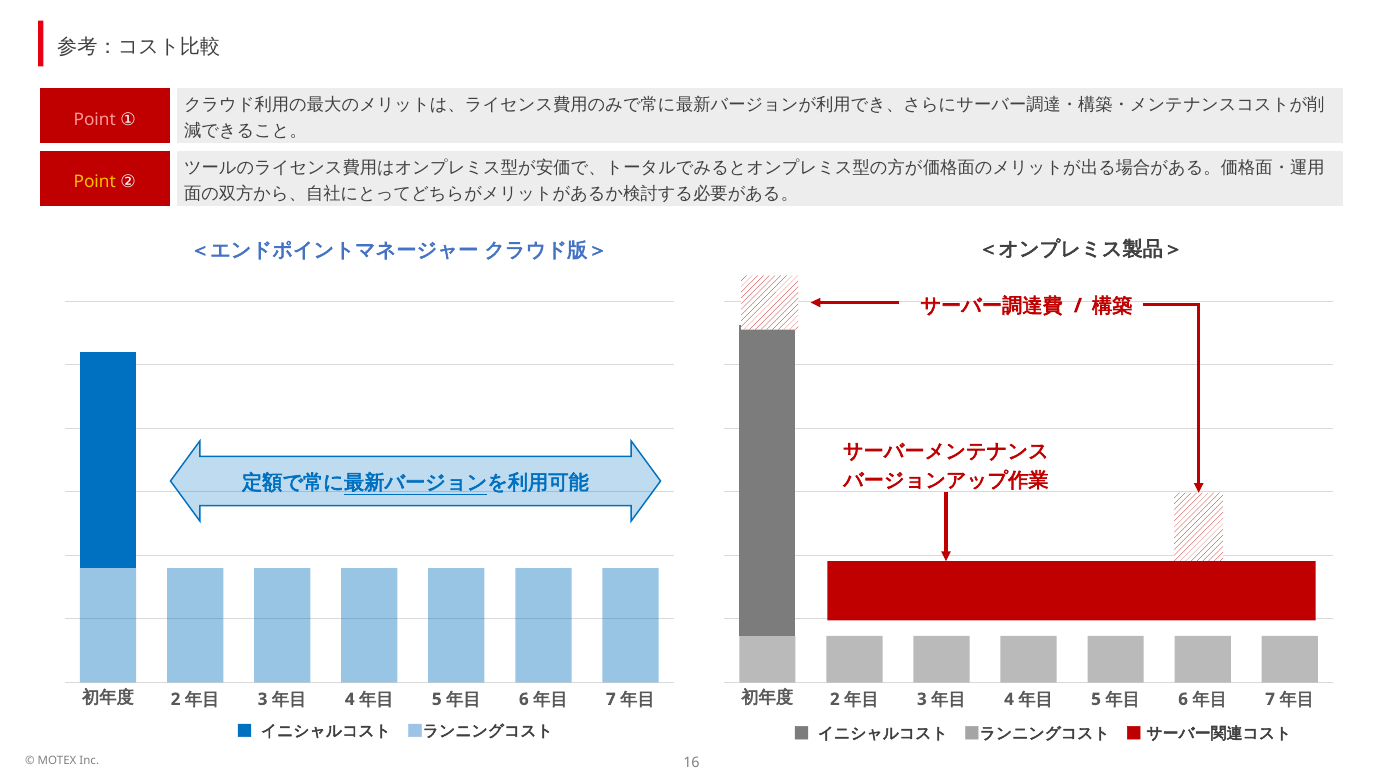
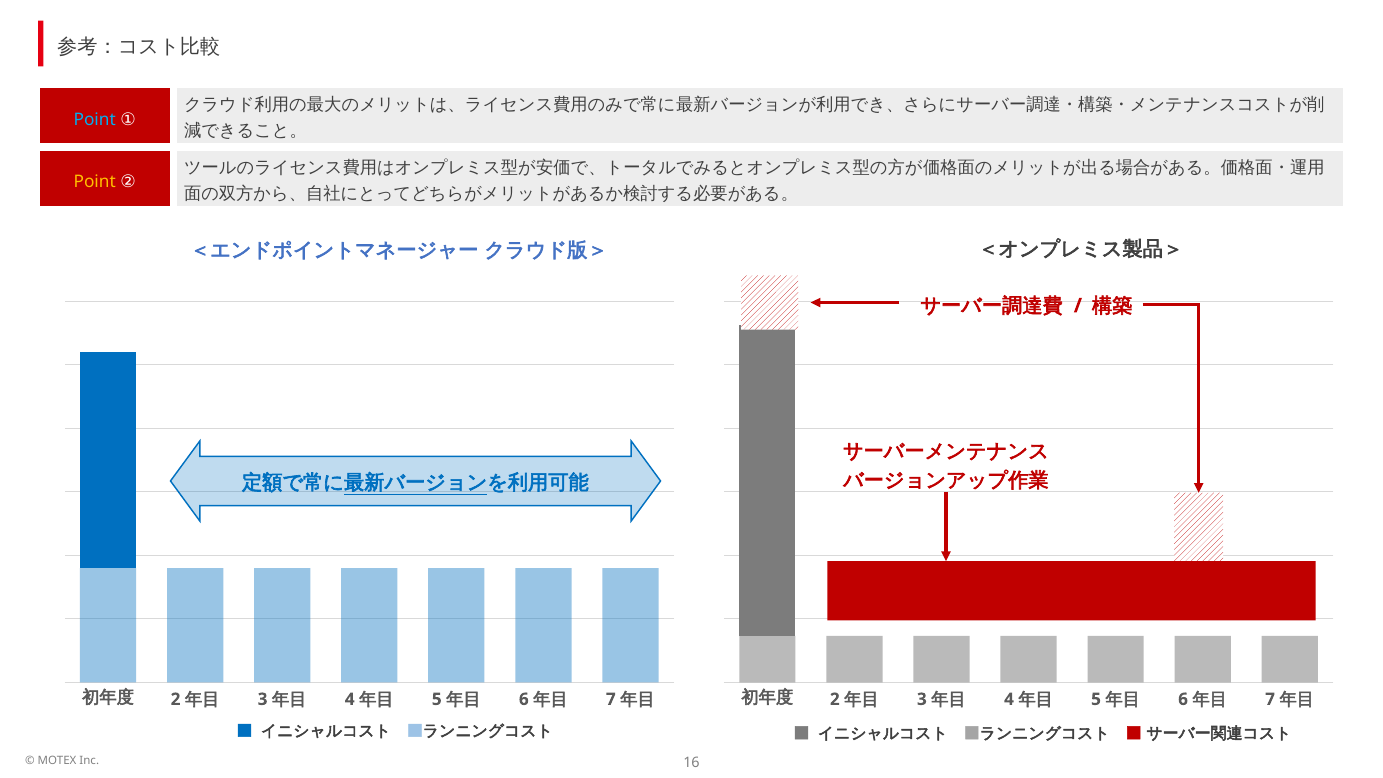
Point colour: pink -> light blue (95, 119)
